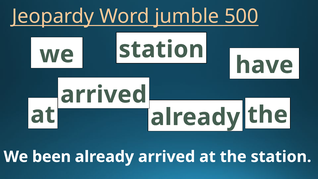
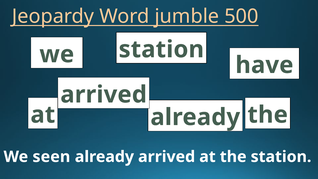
been: been -> seen (51, 157)
